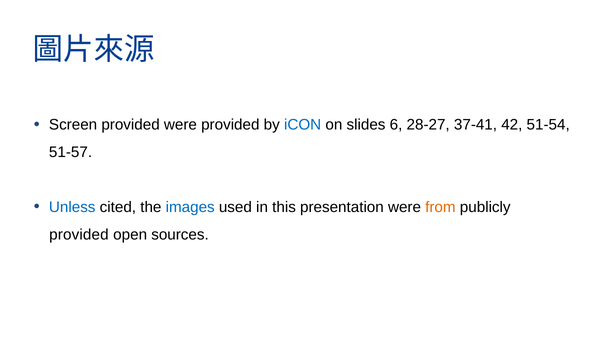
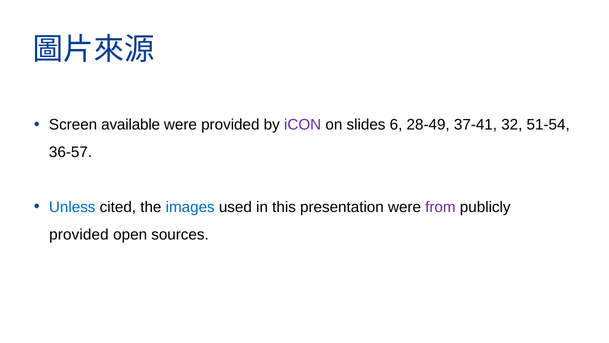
Screen provided: provided -> available (131, 125)
iCON colour: blue -> purple (303, 125)
28-27: 28-27 -> 28-49 (428, 125)
42: 42 -> 32 (512, 125)
51-57: 51-57 -> 36-57 (71, 152)
from colour: orange -> purple (440, 207)
